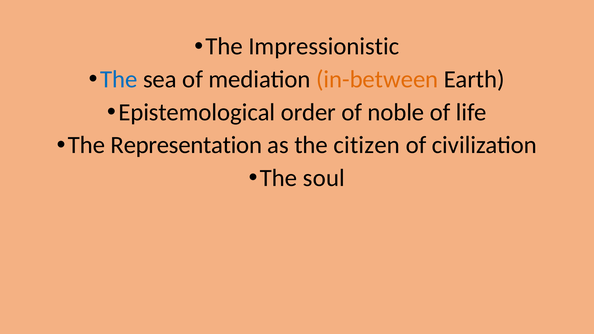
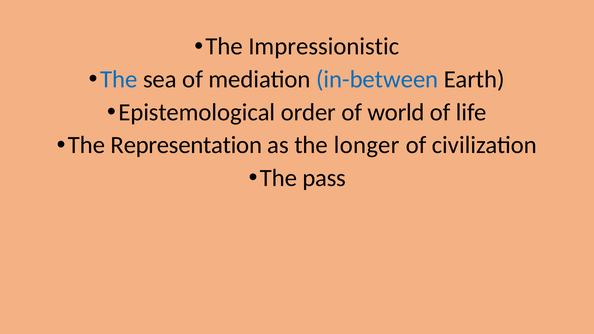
in-between colour: orange -> blue (377, 79)
noble: noble -> world (396, 112)
citizen: citizen -> longer (367, 145)
soul: soul -> pass (324, 178)
